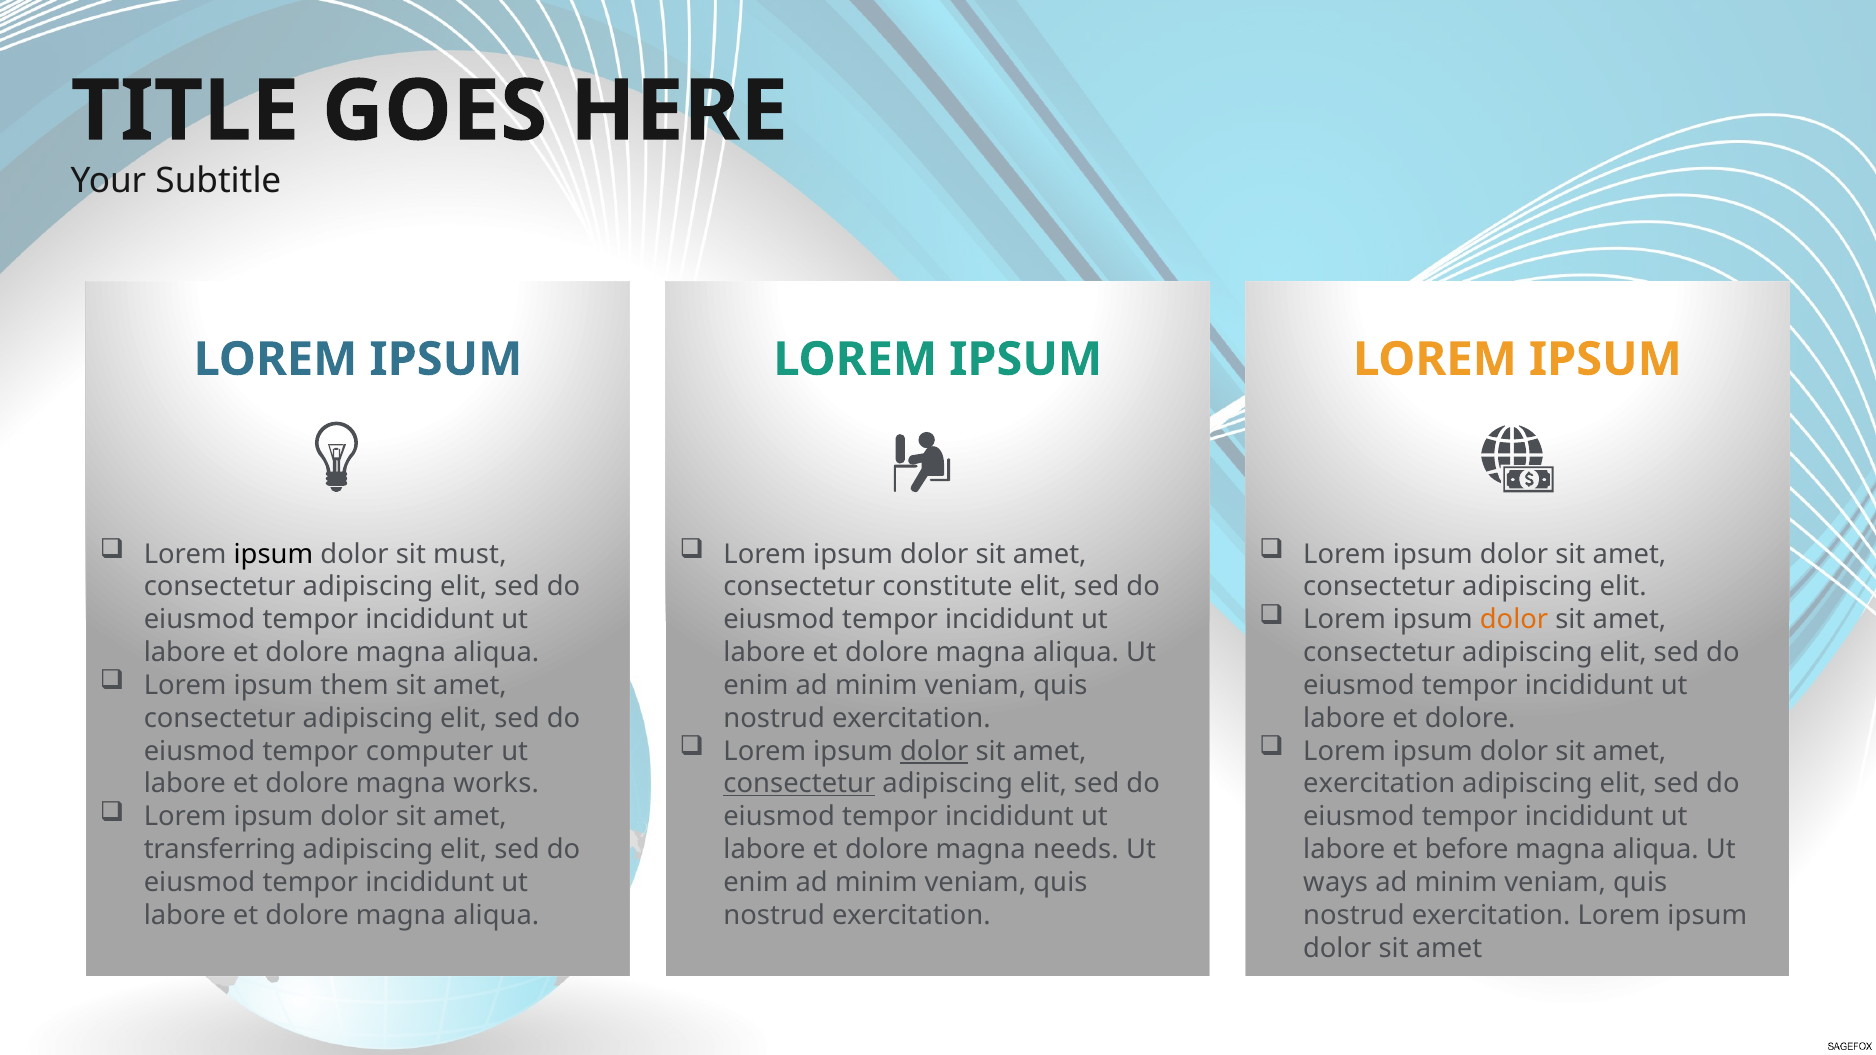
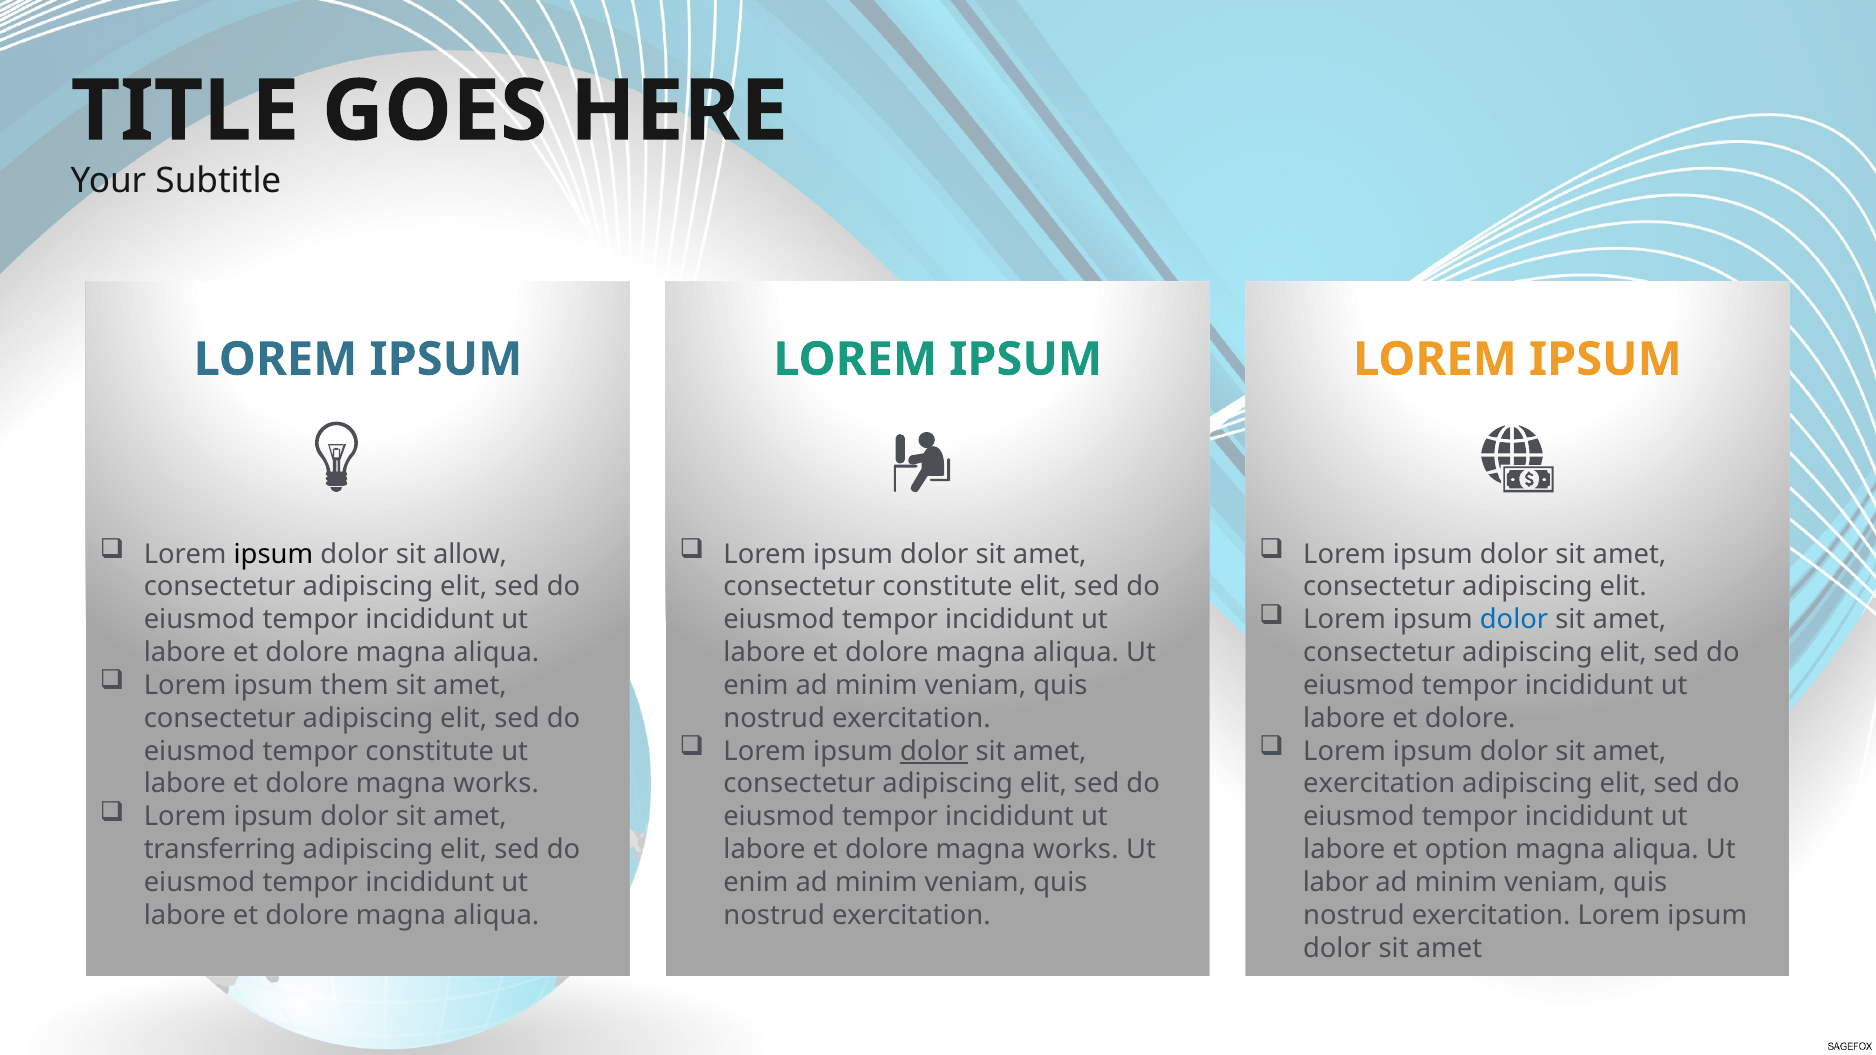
must: must -> allow (470, 554)
dolor colour: orange -> blue (1514, 620)
tempor computer: computer -> constitute (430, 751)
consectetur underline: present -> none (799, 784)
needs: needs -> works (1076, 850)
before: before -> option (1467, 850)
ways: ways -> labor (1336, 883)
